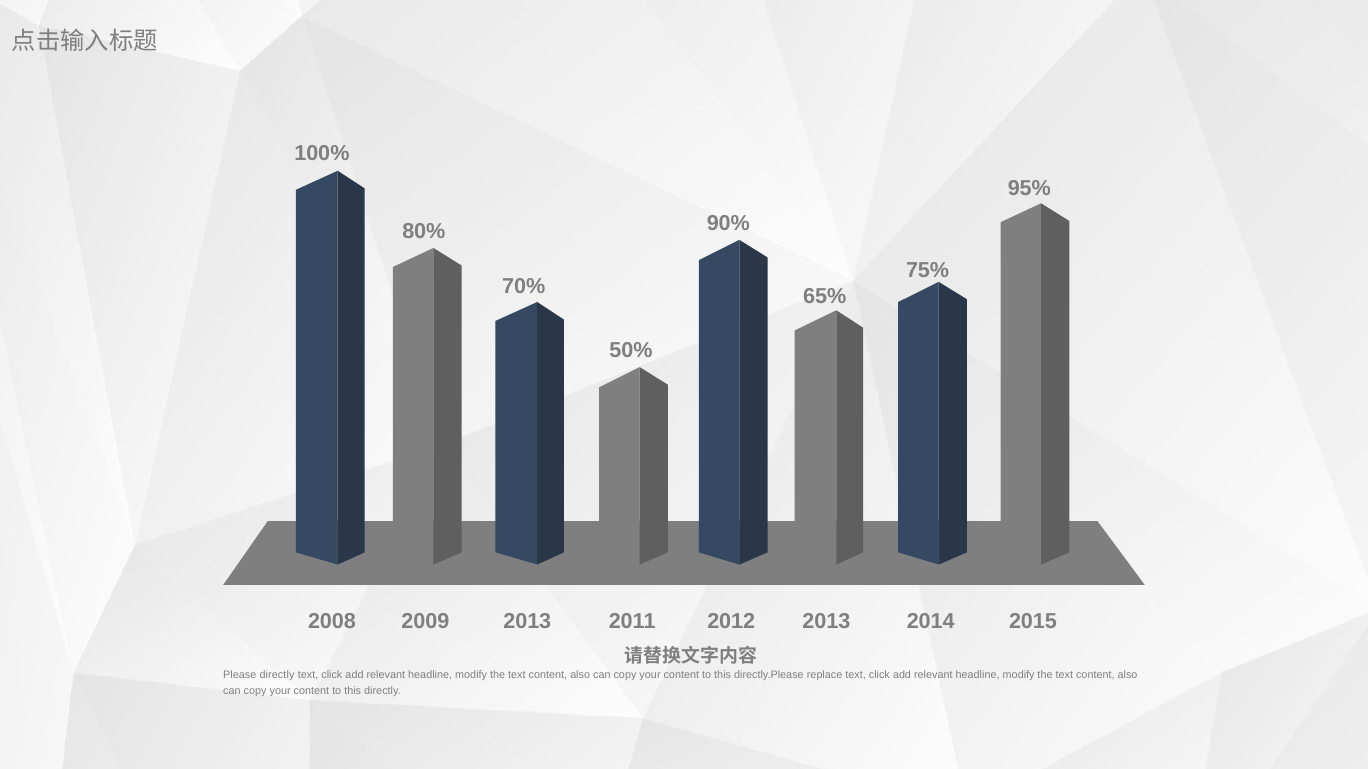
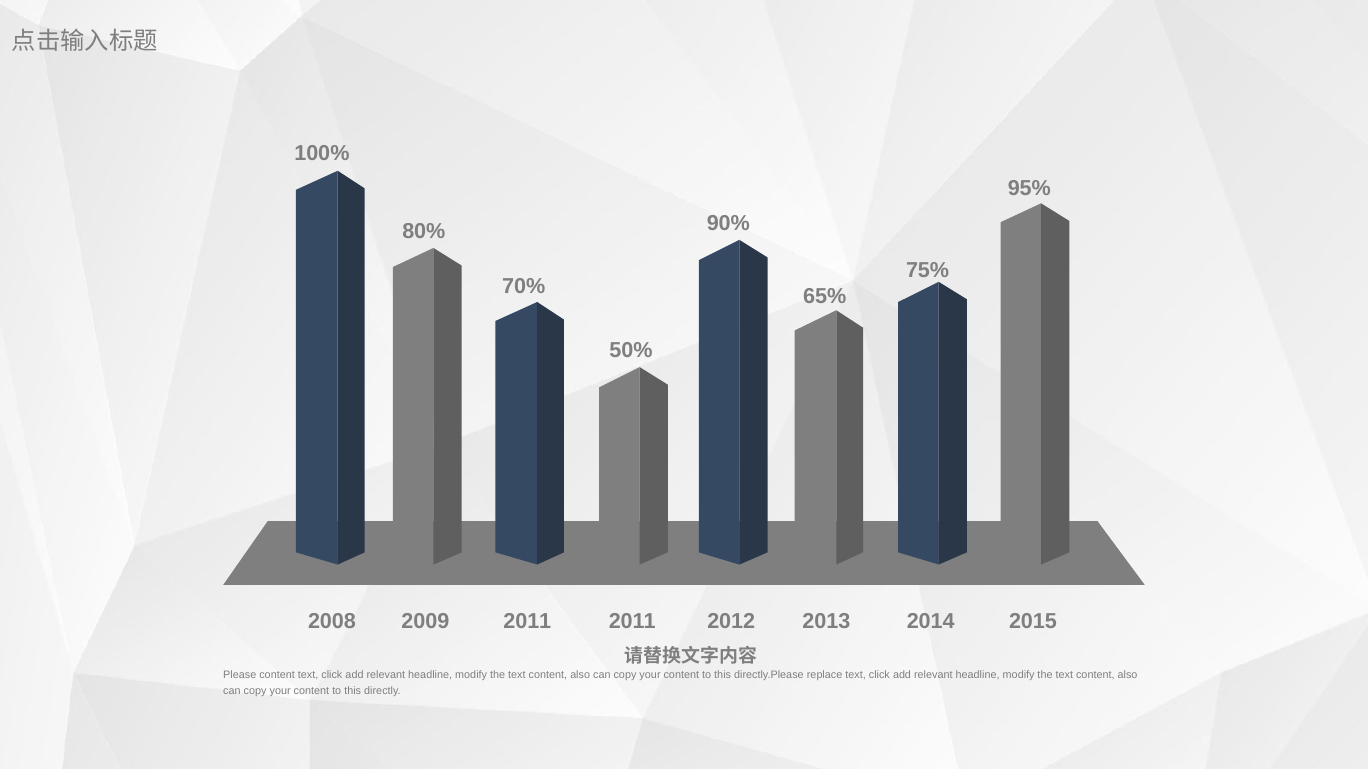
2013: 2013 -> 2011 (527, 622)
Please directly: directly -> content (277, 675)
